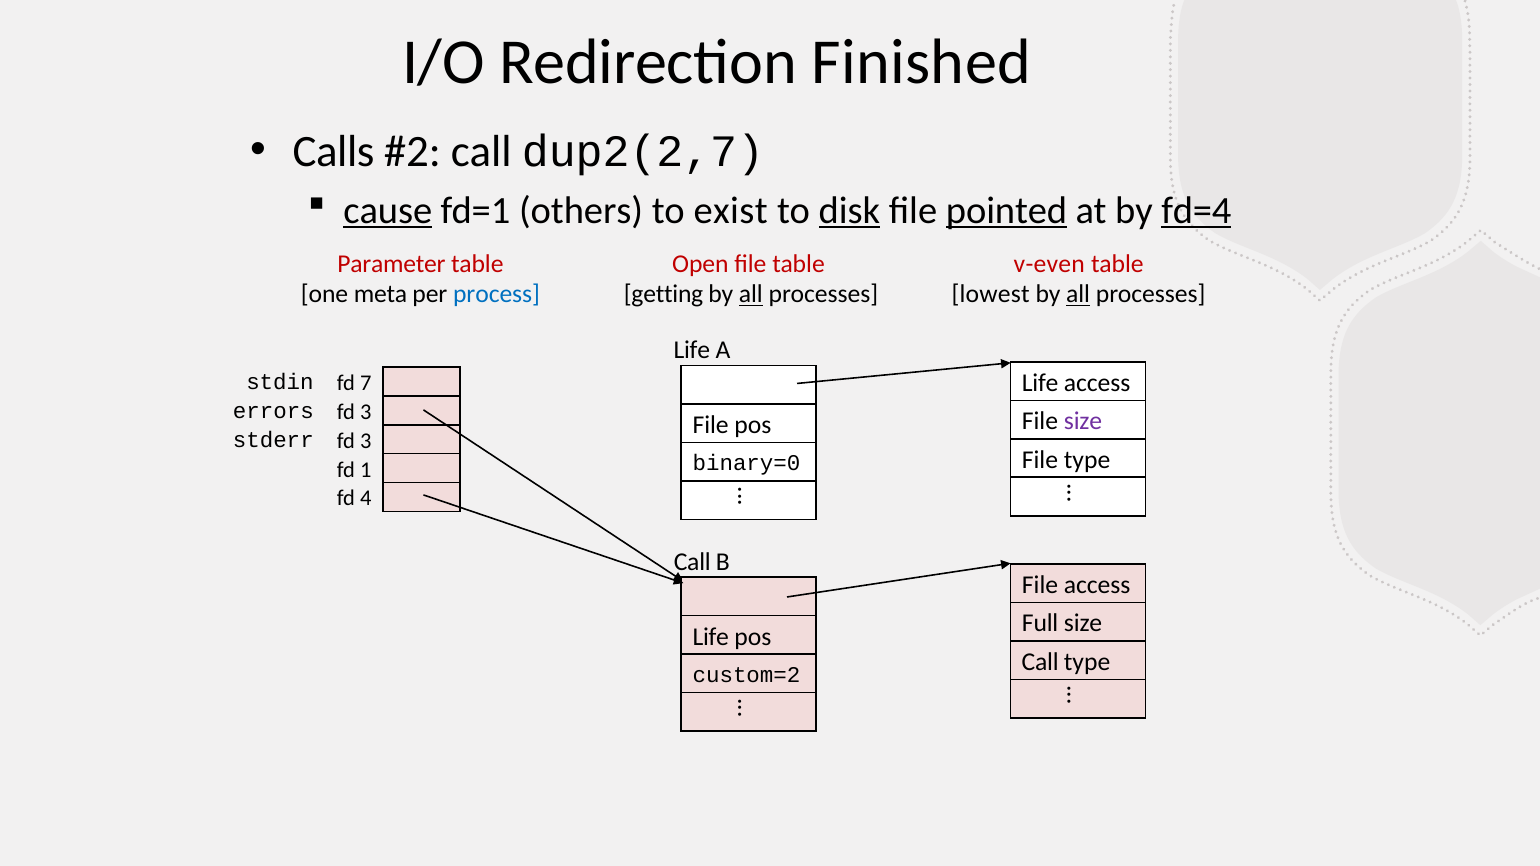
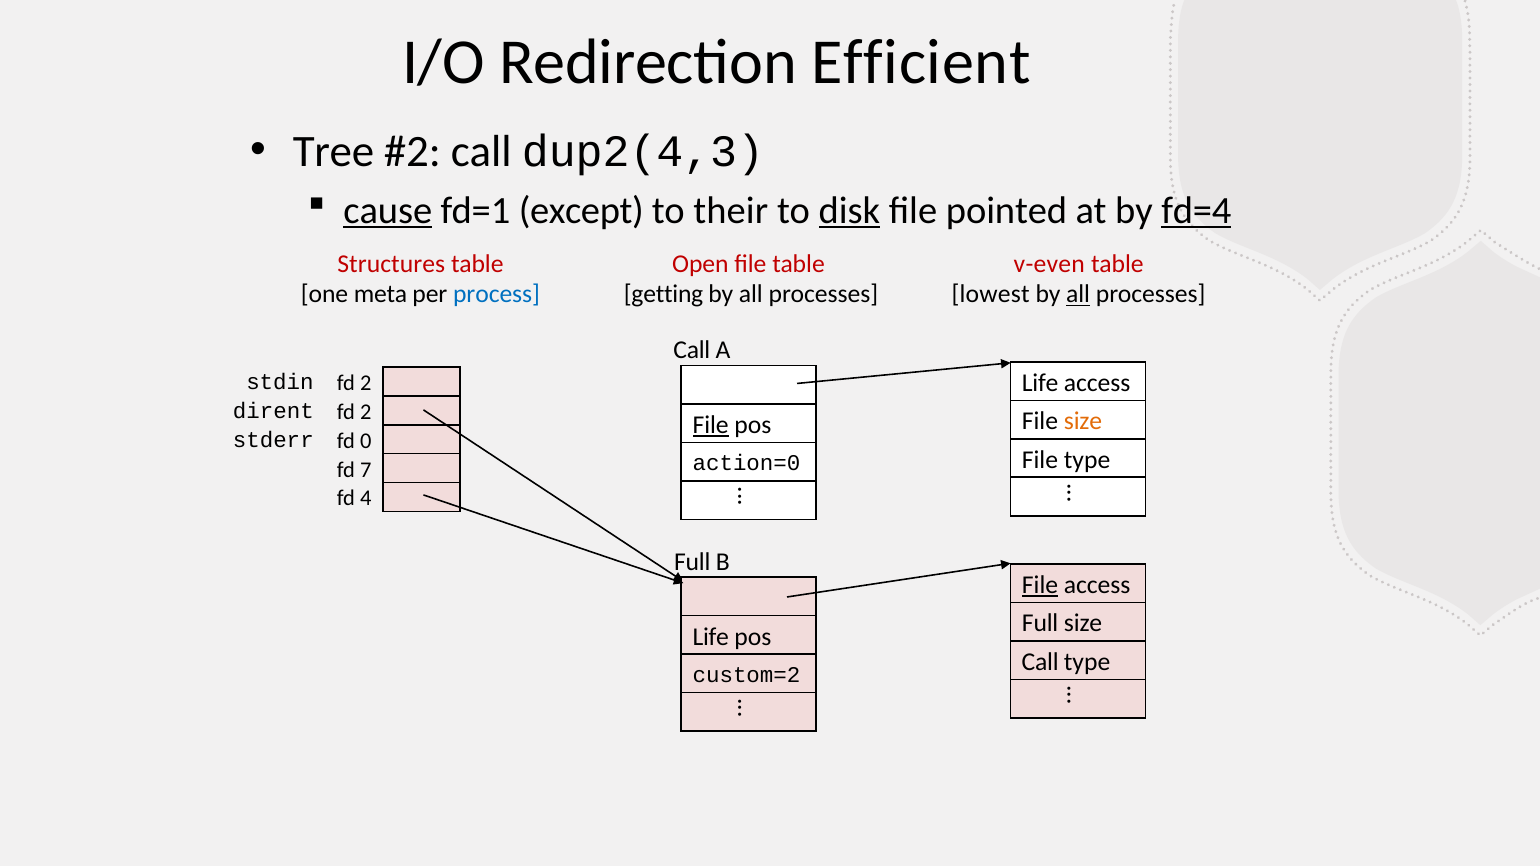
Finished: Finished -> Efficient (921, 62)
Calls: Calls -> Tree (333, 151)
dup2(2,7: dup2(2,7 -> dup2(4,3 (643, 151)
others: others -> except (581, 211)
exist: exist -> their (731, 211)
pointed underline: present -> none (1007, 211)
Parameter: Parameter -> Structures (391, 264)
all underline: present -> none (751, 294)
Life: Life -> Call (692, 350)
7: 7 -> 2 (366, 383)
3: 3 -> 2 (366, 412)
errors: errors -> dirent (273, 411)
size colour: purple -> orange (1083, 421)
File underline: none -> present (711, 425)
3: 3 -> 0 (366, 441)
binary=0: binary=0 -> action=0 (746, 463)
1: 1 -> 7 (366, 470)
Call: Call -> Full (692, 562)
File underline: none -> present (1040, 585)
